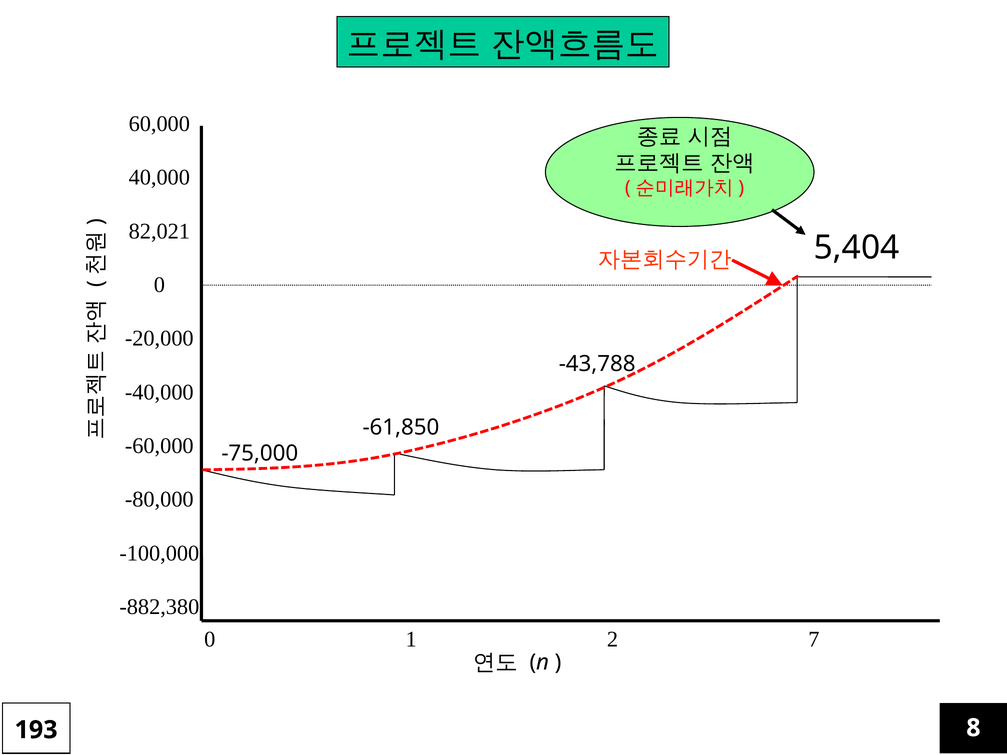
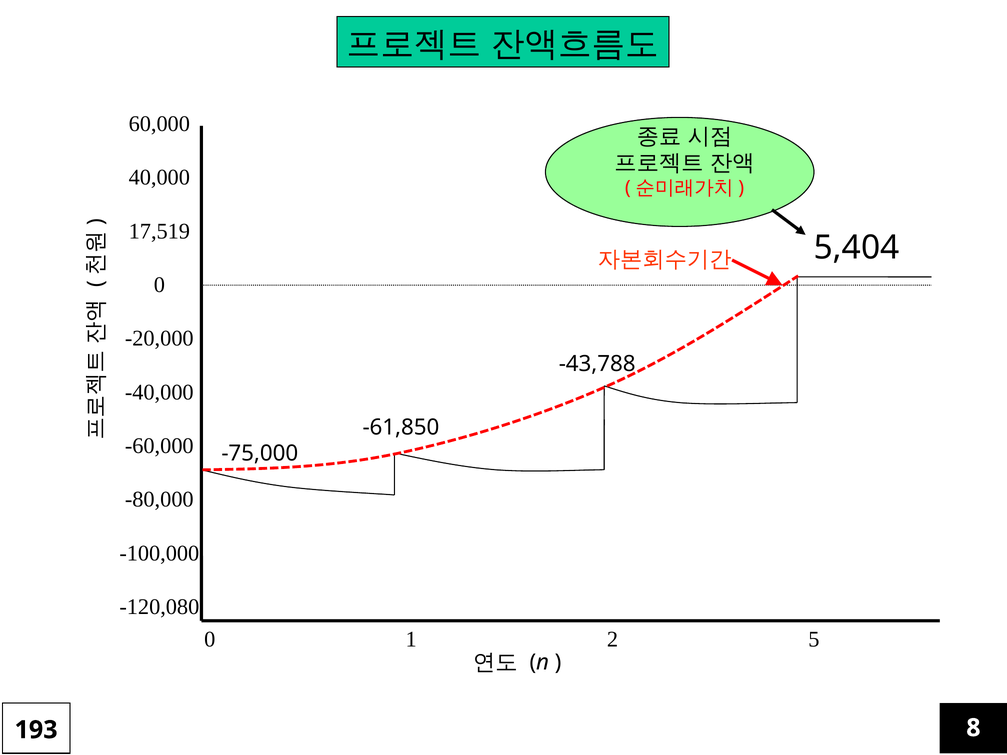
82,021: 82,021 -> 17,519 (159, 231)
-882,380: -882,380 -> -120,080 (159, 607)
7: 7 -> 5 (814, 639)
